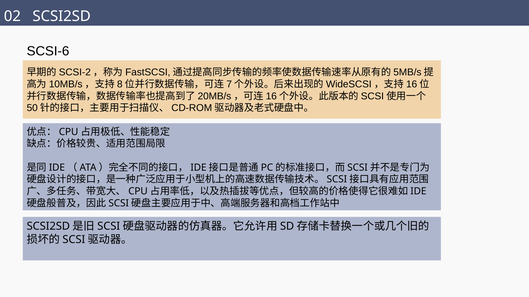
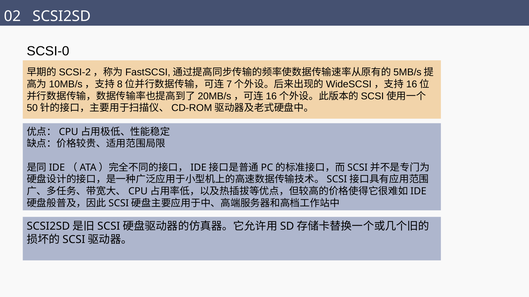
SCSI-6: SCSI-6 -> SCSI-0 (48, 51)
